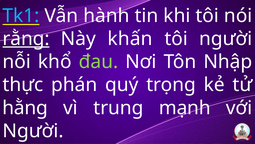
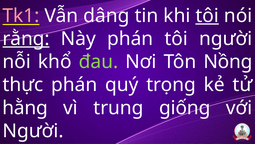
Tk1 colour: light blue -> pink (21, 16)
hành: hành -> dâng (106, 16)
tôi underline: none -> present (207, 16)
Này khấn: khấn -> phán (130, 39)
Nhập: Nhập -> Nồng (228, 62)
mạnh: mạnh -> giống (185, 107)
